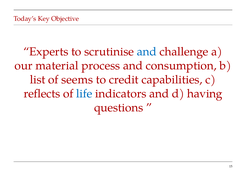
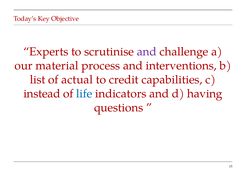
and colour: blue -> purple (147, 52)
consumption: consumption -> interventions (181, 66)
seems: seems -> actual (77, 80)
reflects: reflects -> instead (42, 94)
